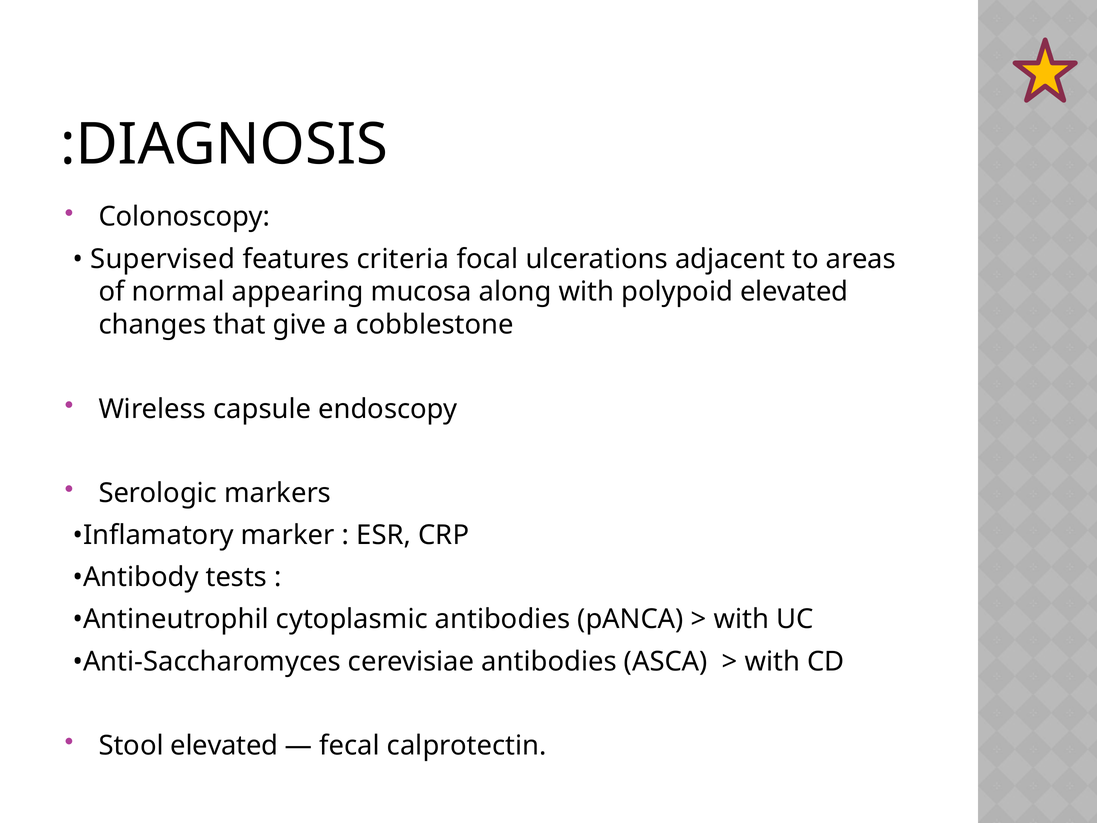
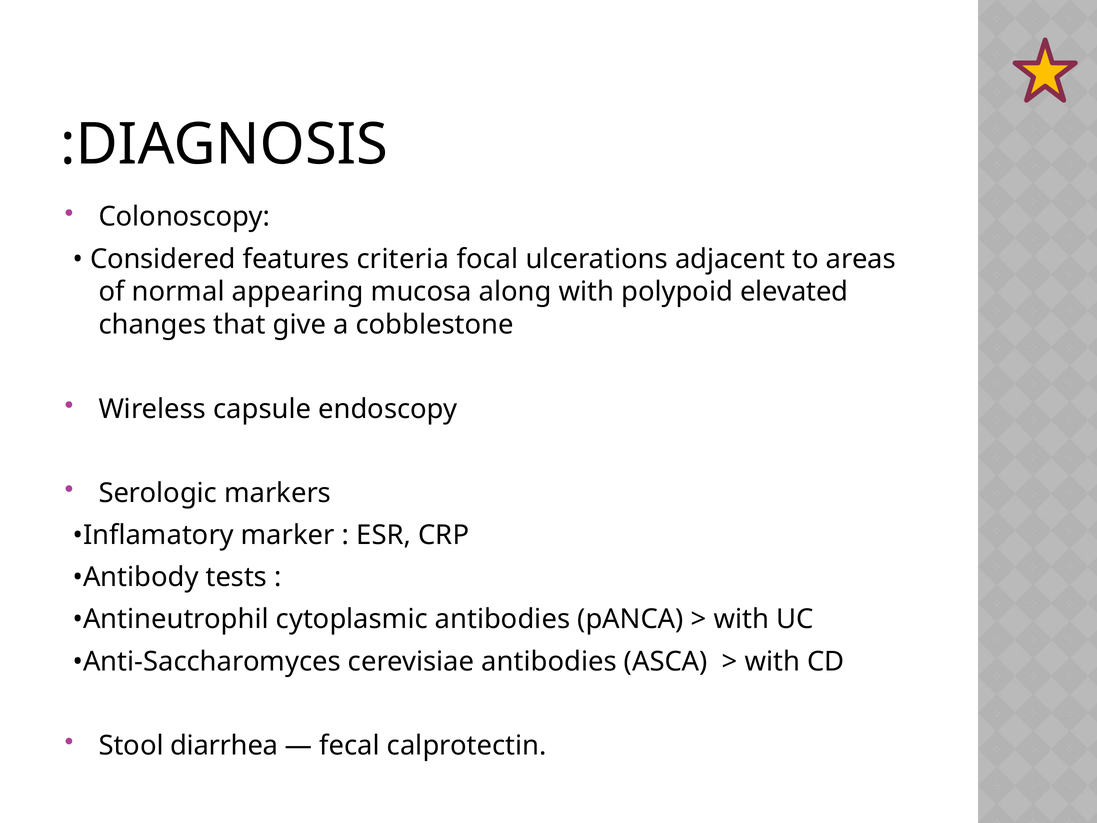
Supervised: Supervised -> Considered (163, 259)
Stool elevated: elevated -> diarrhea (224, 745)
